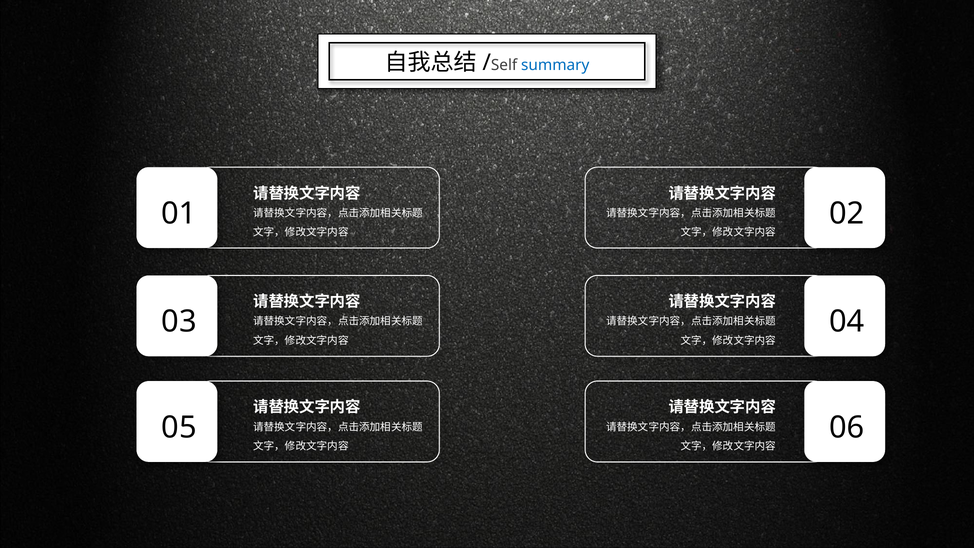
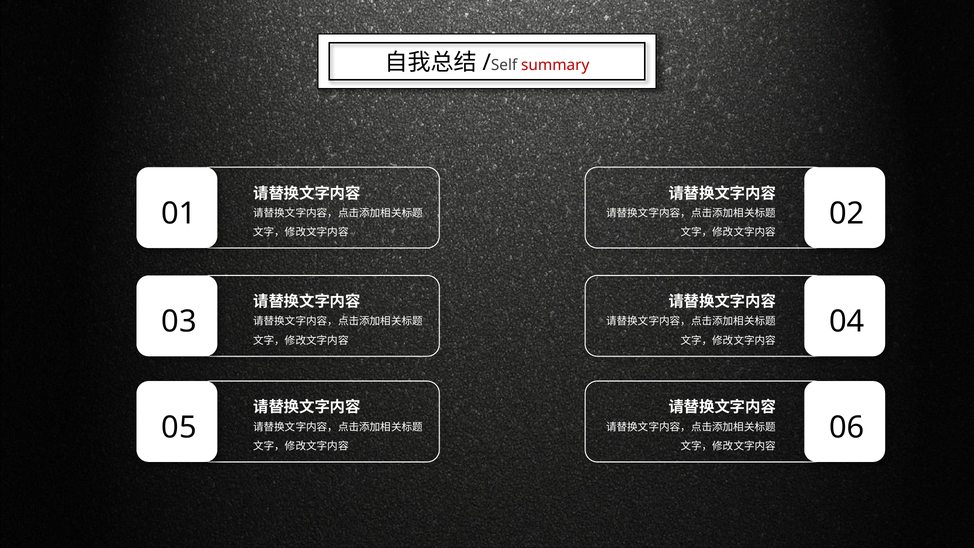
summary colour: blue -> red (555, 65)
